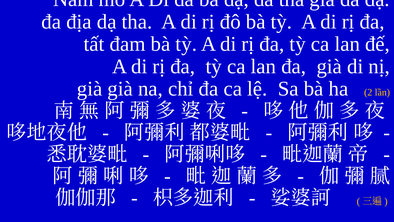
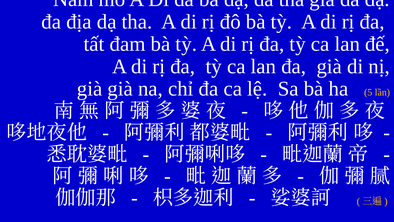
2: 2 -> 5 (368, 92)
